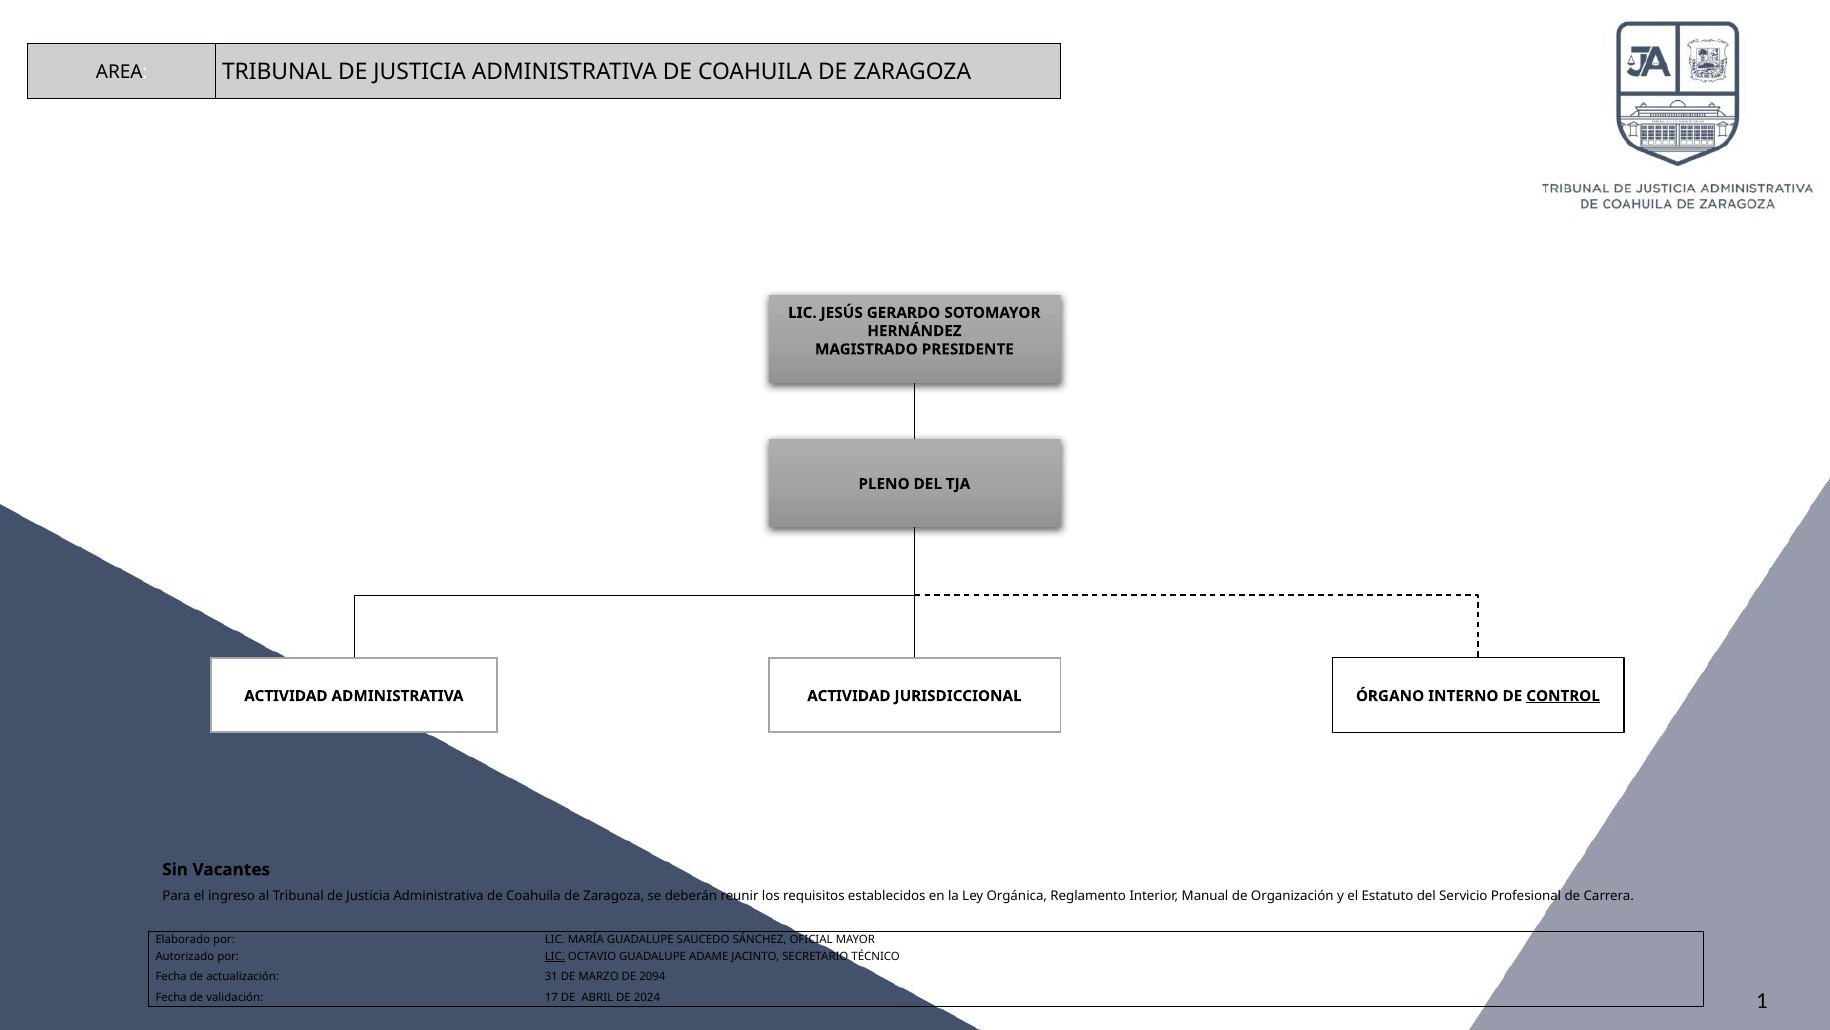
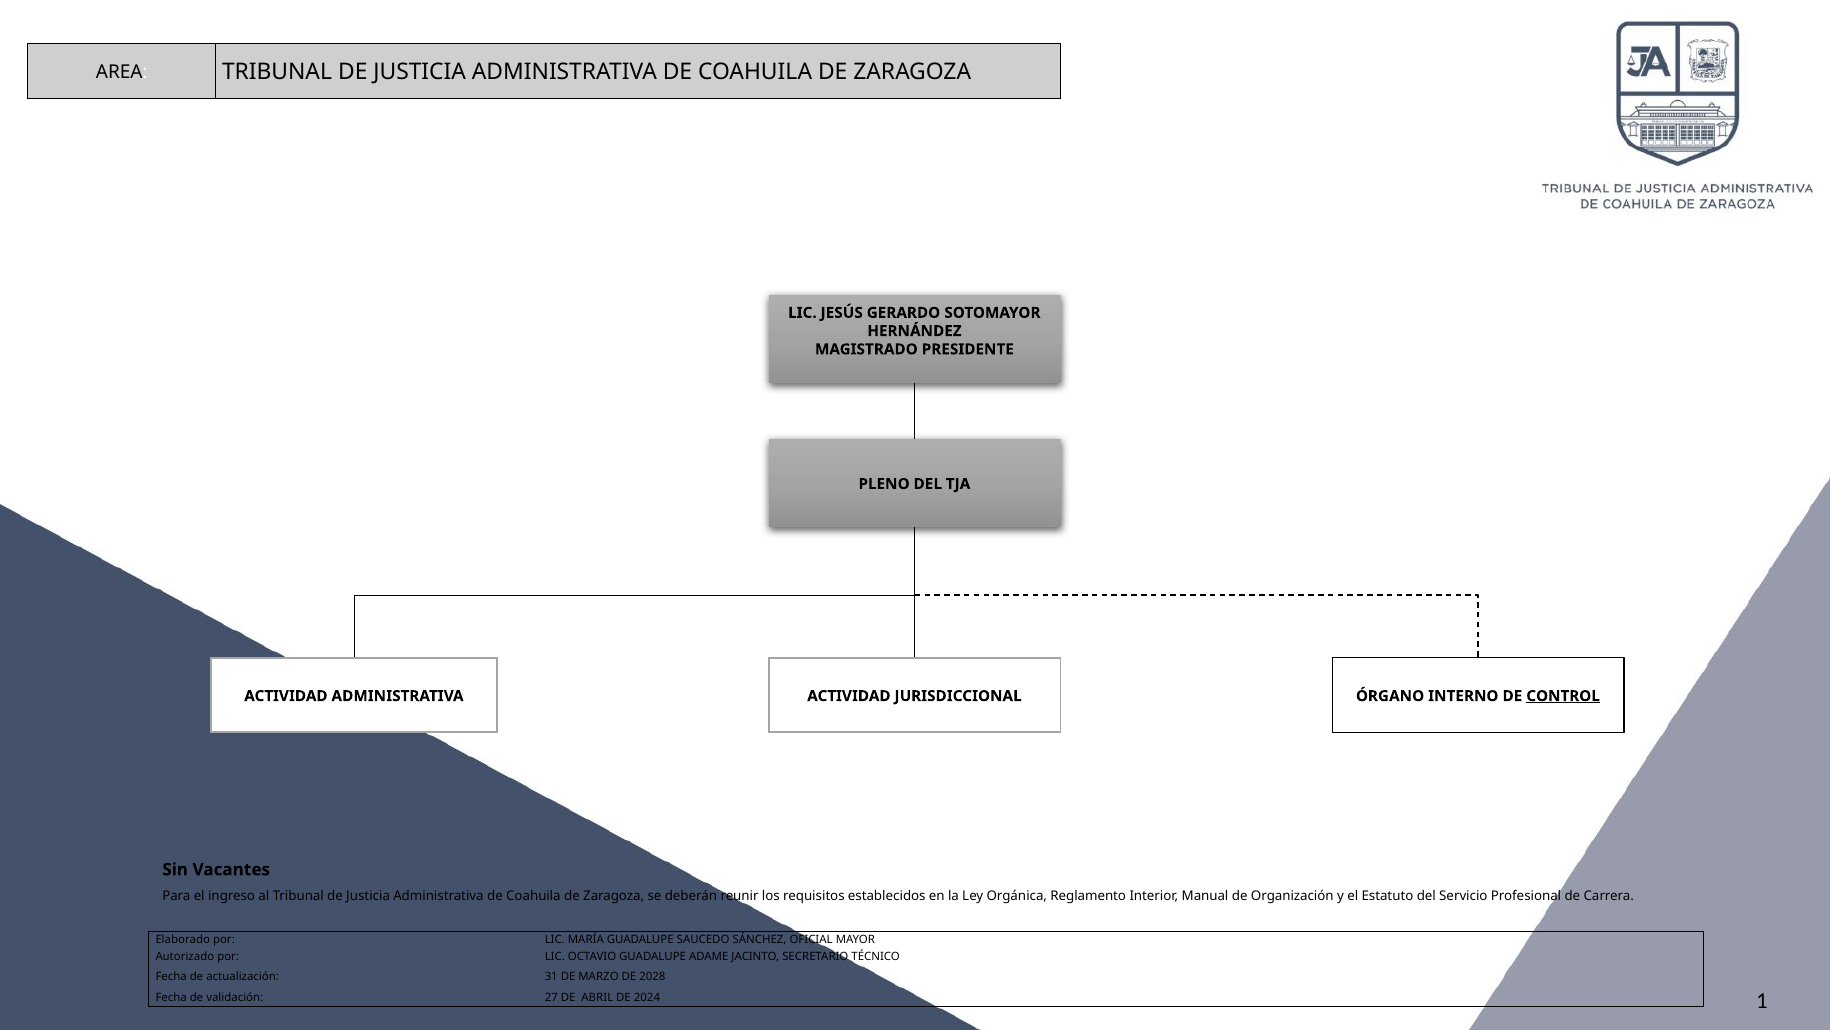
LIC underline: present -> none (555, 956)
2094: 2094 -> 2028 (652, 977)
17: 17 -> 27 (551, 997)
